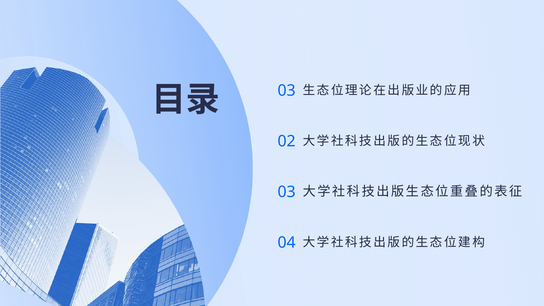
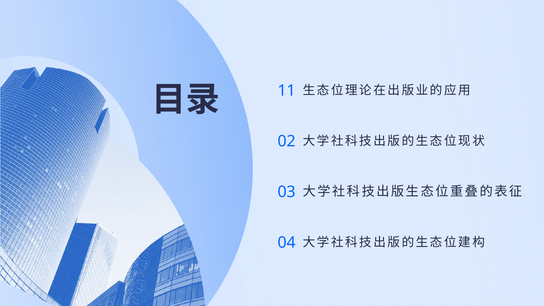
03: 03 -> 11 (287, 91)
